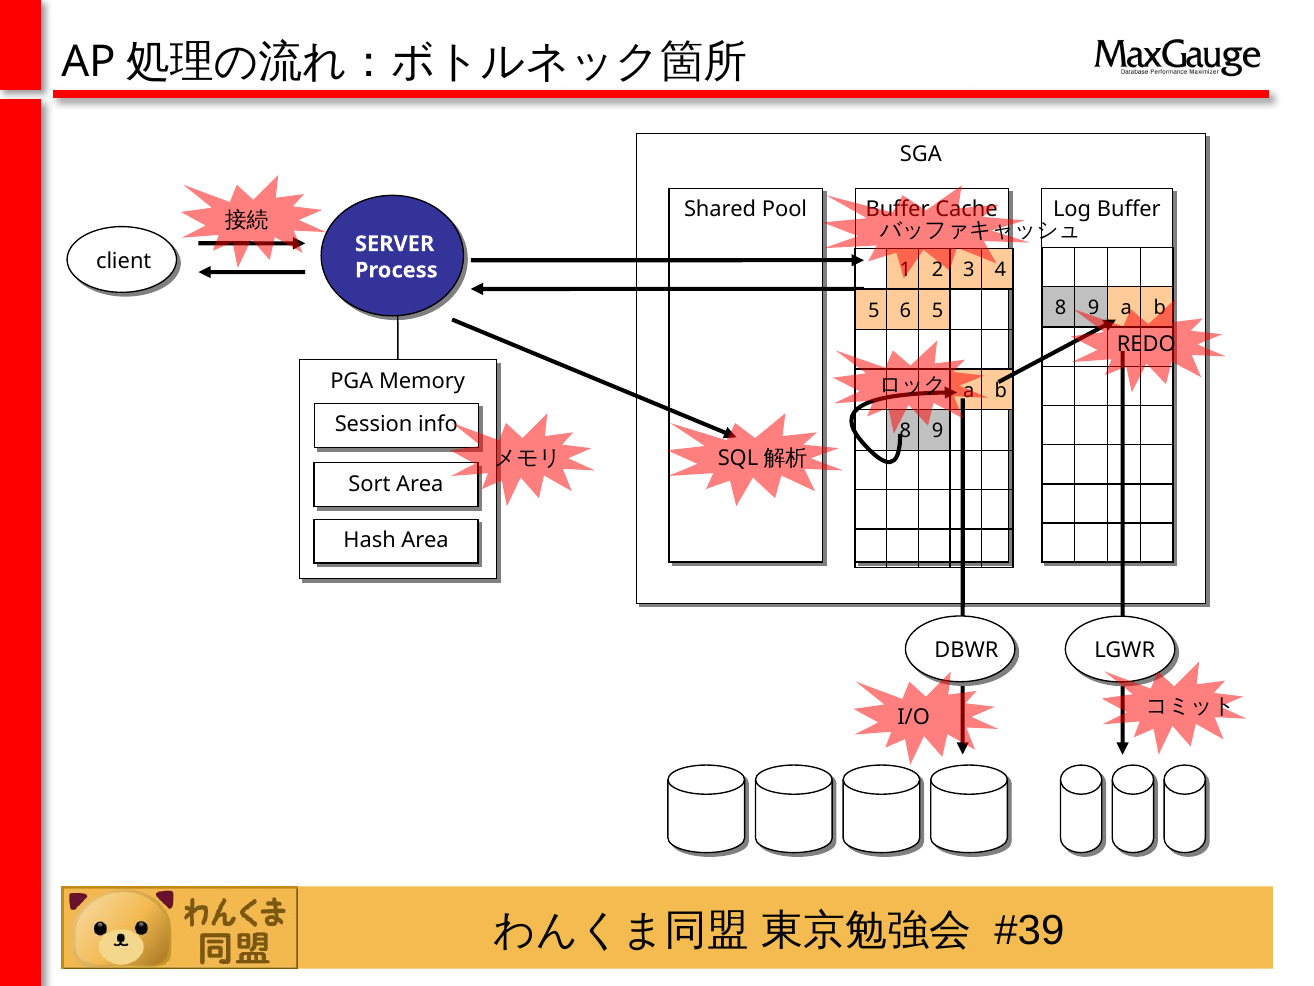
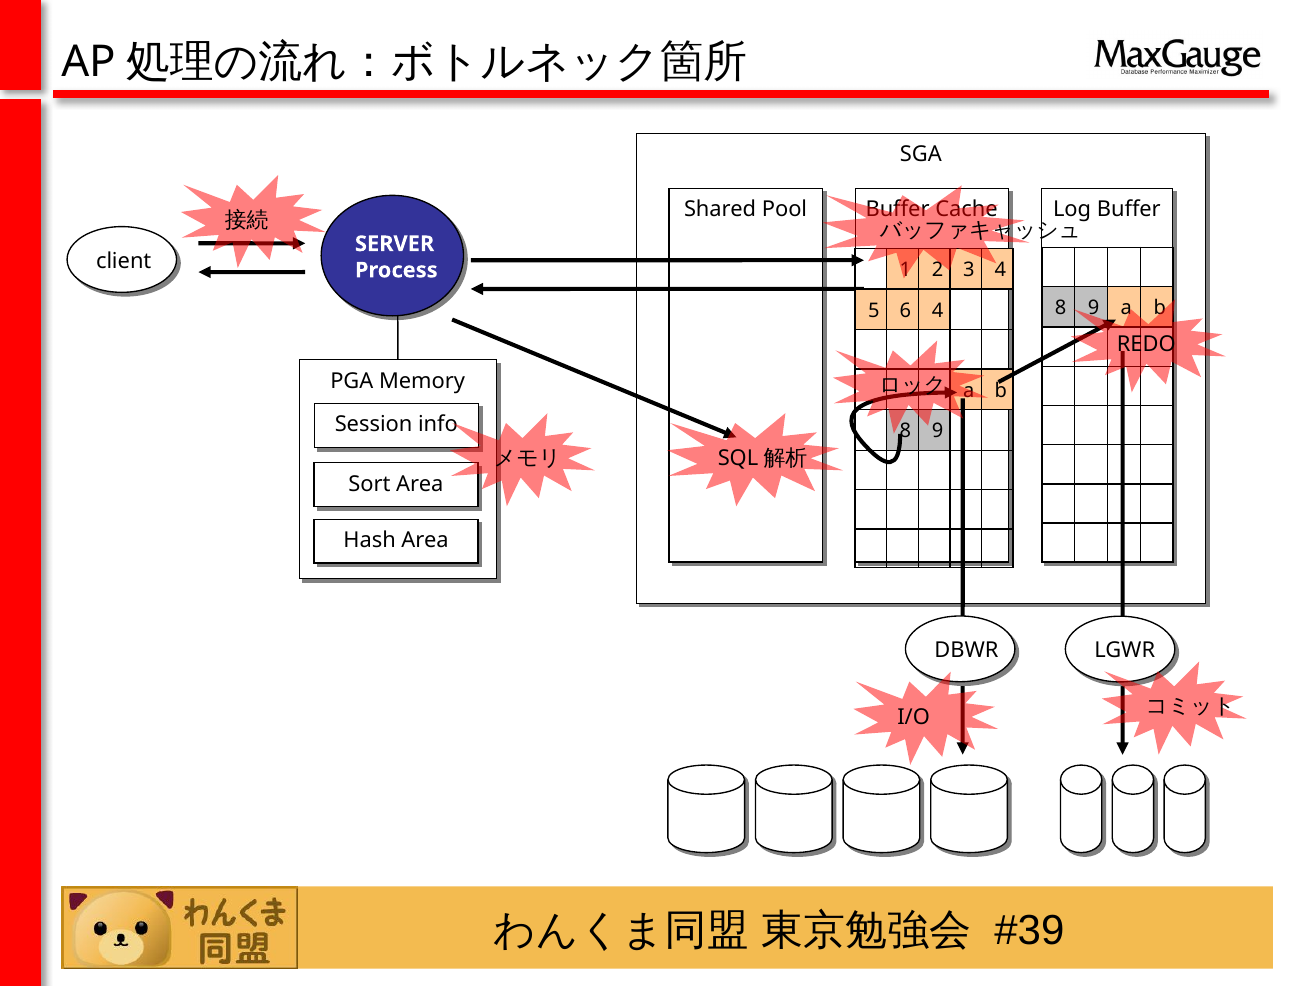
6 5: 5 -> 4 (937, 310)
